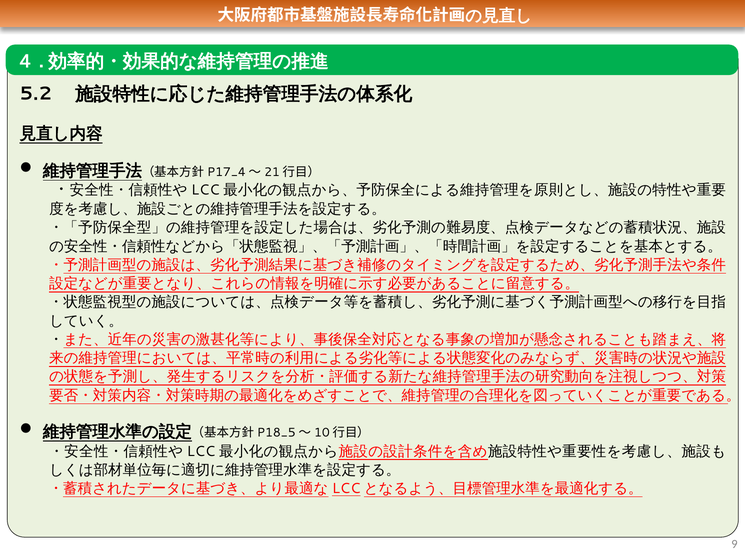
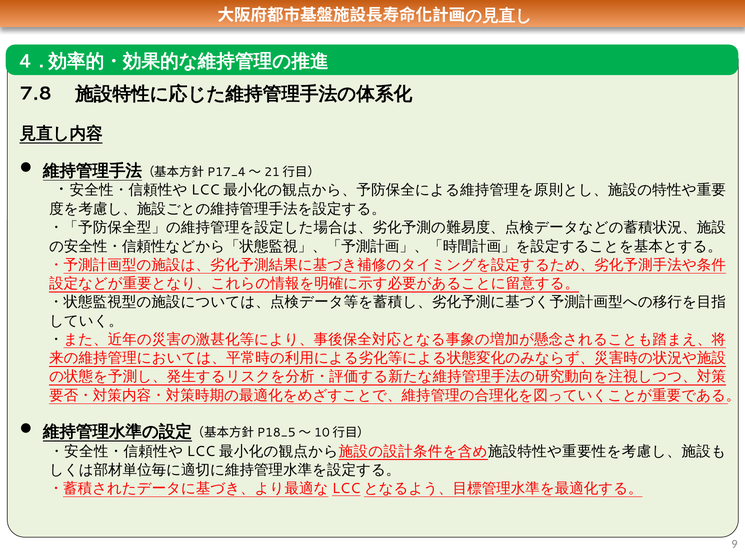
5.2: 5.2 -> 7.8 (36, 94)
